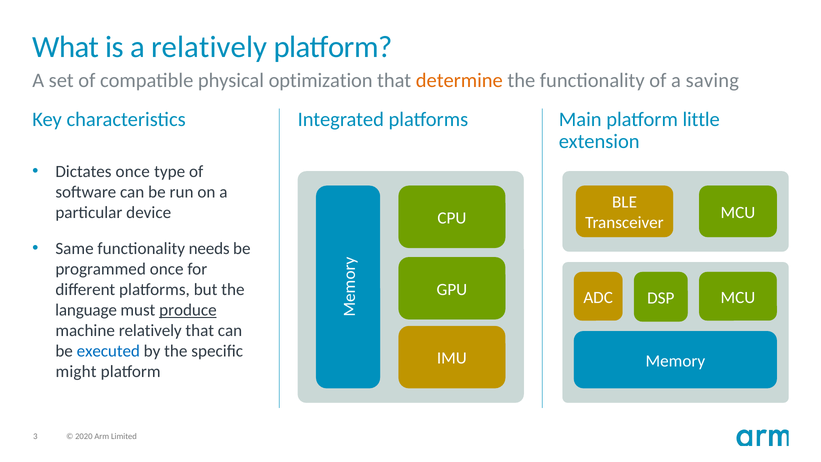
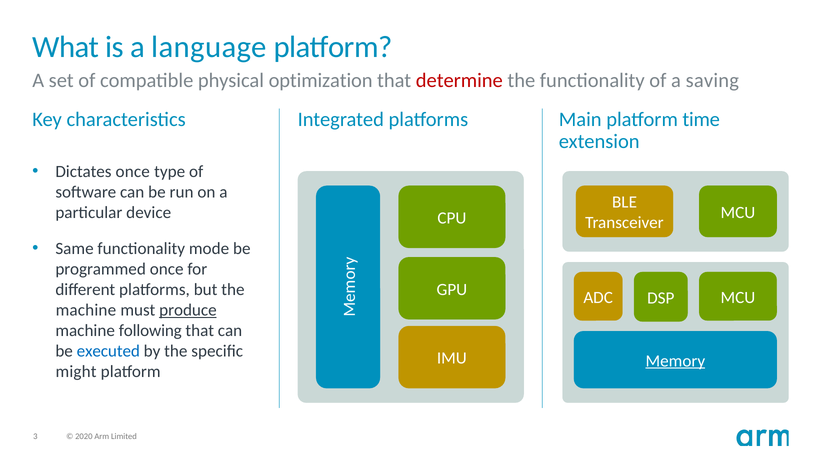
a relatively: relatively -> language (209, 47)
determine colour: orange -> red (459, 80)
little: little -> time (701, 119)
needs: needs -> mode (209, 248)
language: language -> machine (86, 310)
machine relatively: relatively -> following (150, 330)
Memory underline: none -> present (675, 361)
